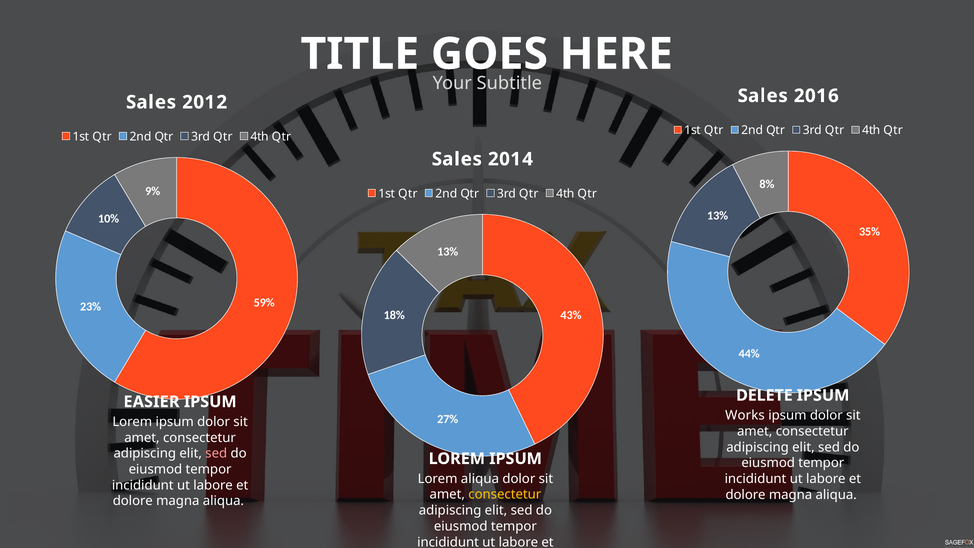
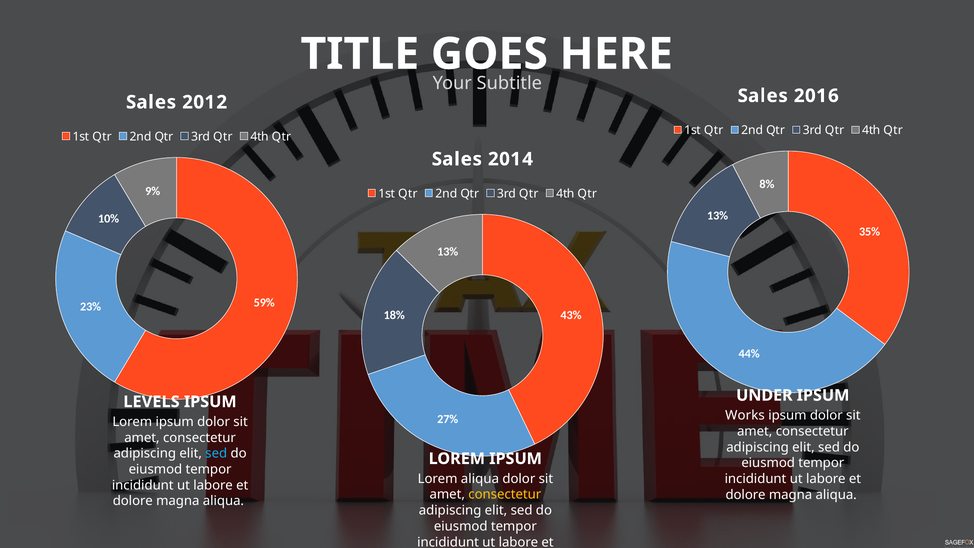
DELETE: DELETE -> UNDER (764, 395)
EASIER: EASIER -> LEVELS (152, 402)
sed colour: pink -> light blue (216, 453)
